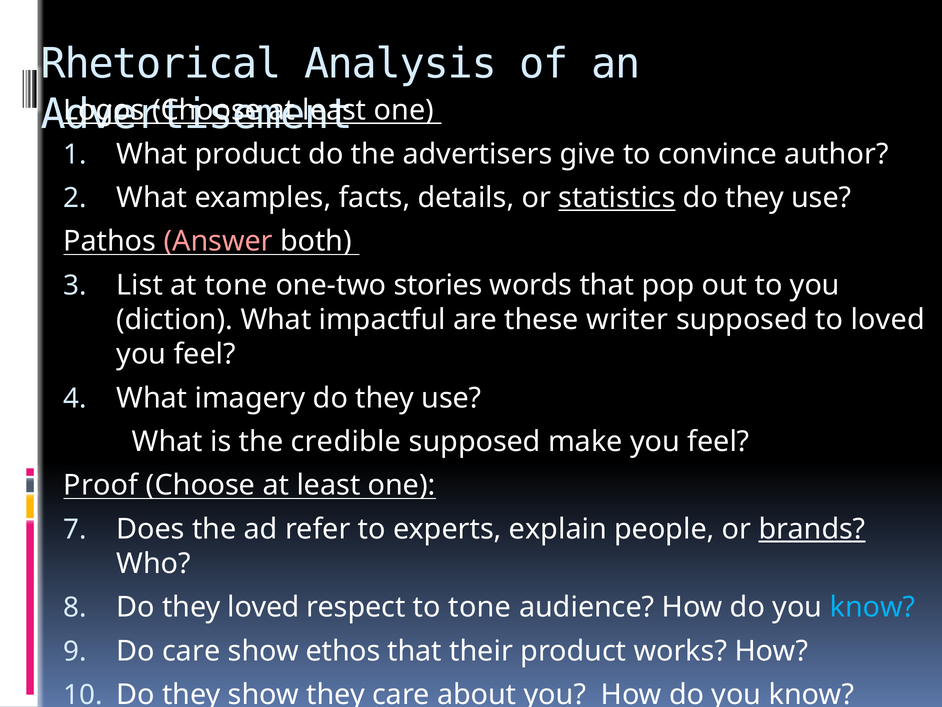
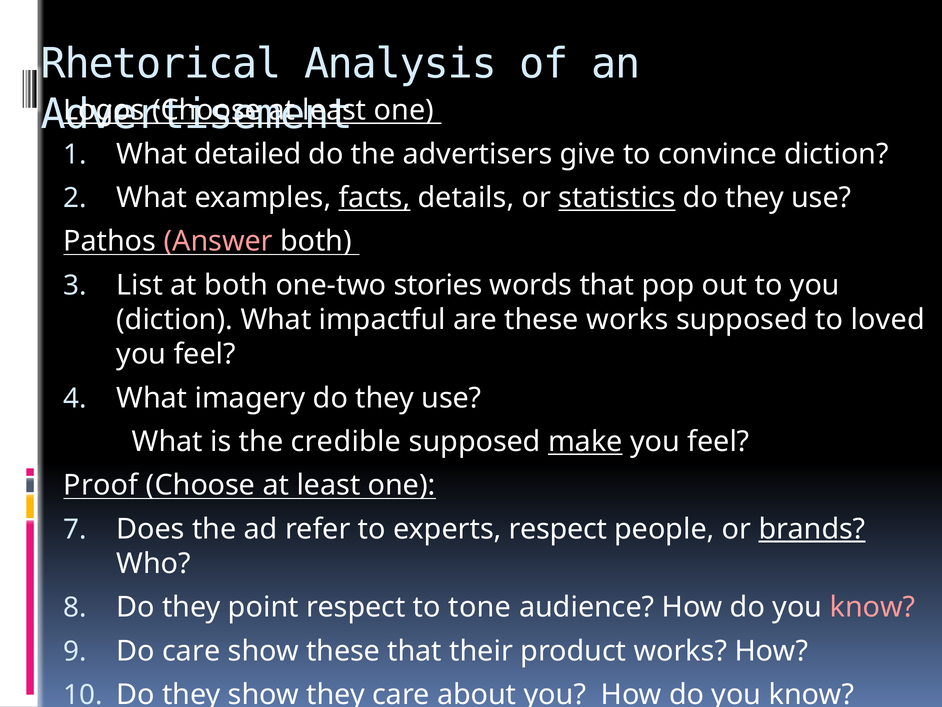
What product: product -> detailed (248, 154)
convince author: author -> diction (837, 154)
facts underline: none -> present (374, 198)
at tone: tone -> both (236, 285)
these writer: writer -> works (627, 320)
make underline: none -> present (585, 441)
experts explain: explain -> respect (558, 529)
they loved: loved -> point (263, 607)
know colour: light blue -> pink (872, 607)
show ethos: ethos -> these (343, 651)
